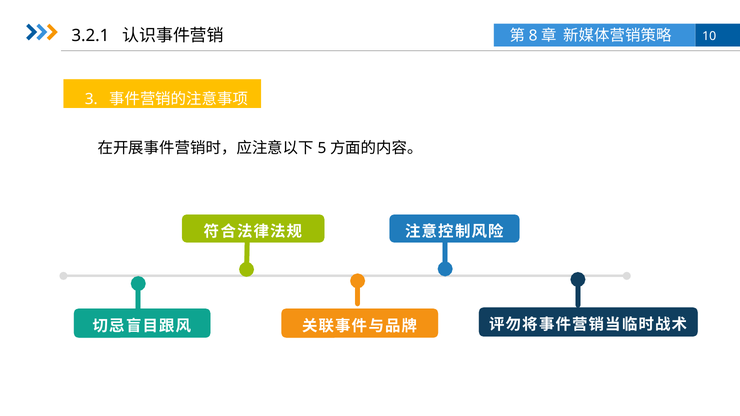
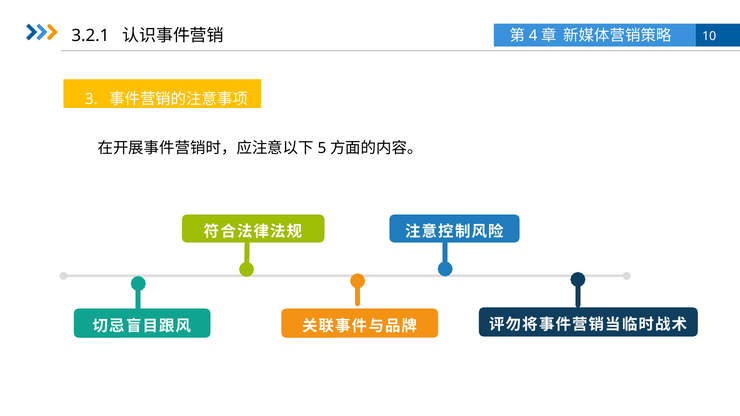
8: 8 -> 4 (533, 36)
